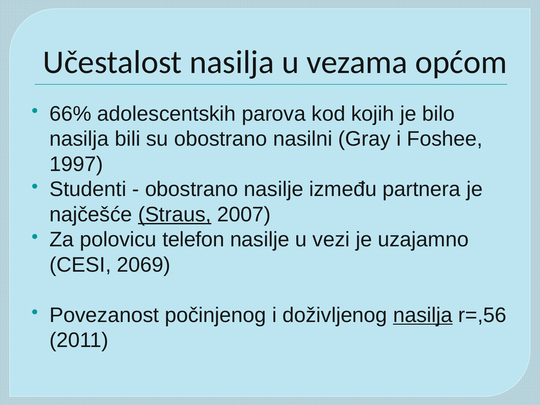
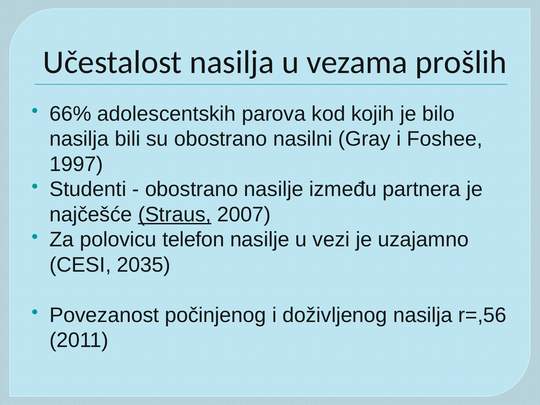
općom: općom -> prošlih (461, 62)
2069: 2069 -> 2035 (144, 265)
nasilja underline: present -> none (423, 315)
